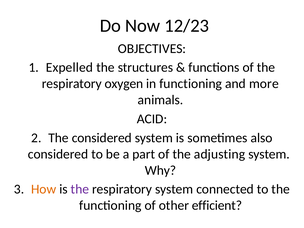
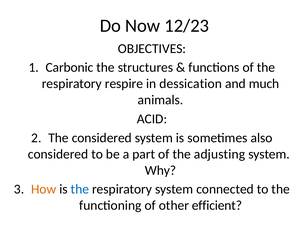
Expelled: Expelled -> Carbonic (70, 68)
oxygen: oxygen -> respire (124, 84)
in functioning: functioning -> dessication (191, 84)
more: more -> much (264, 84)
the colour: purple -> blue (80, 189)
